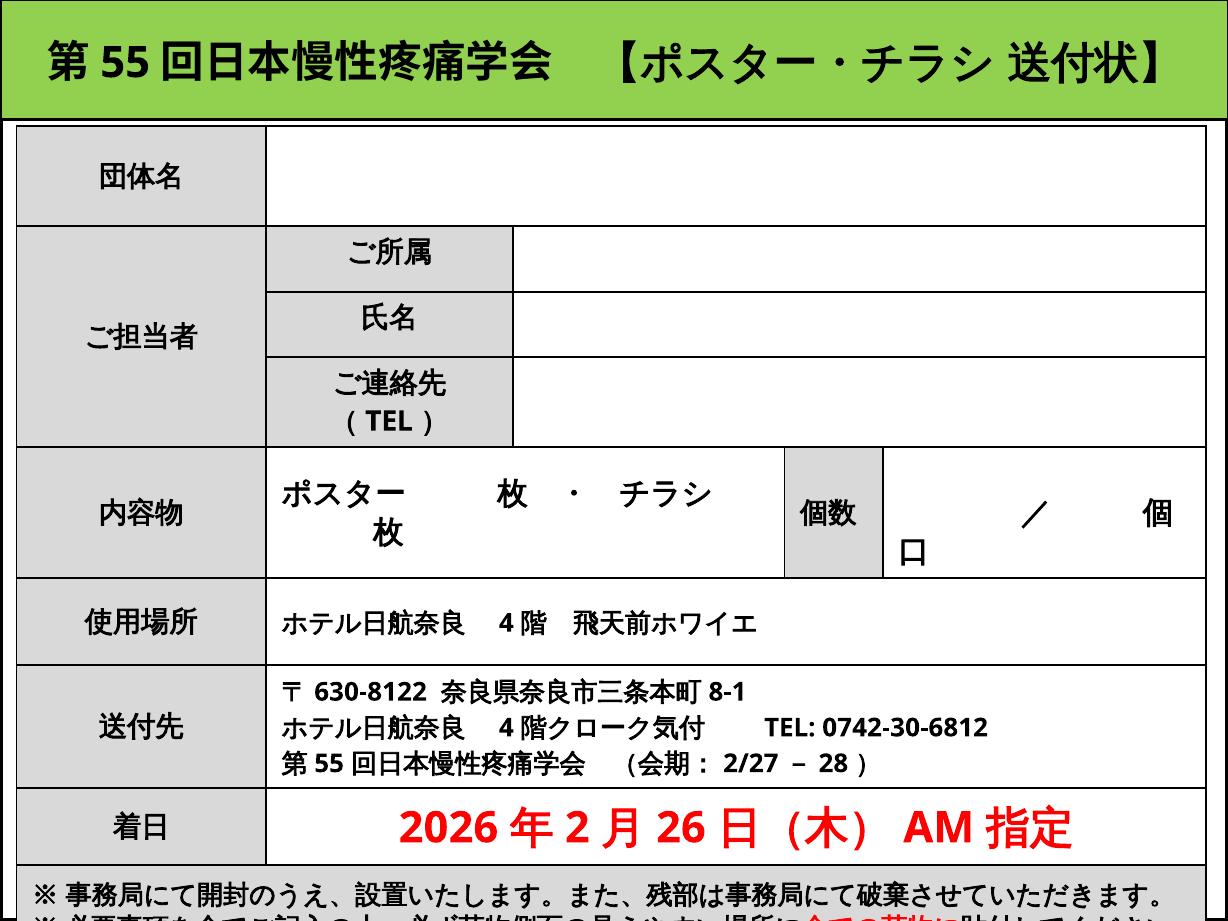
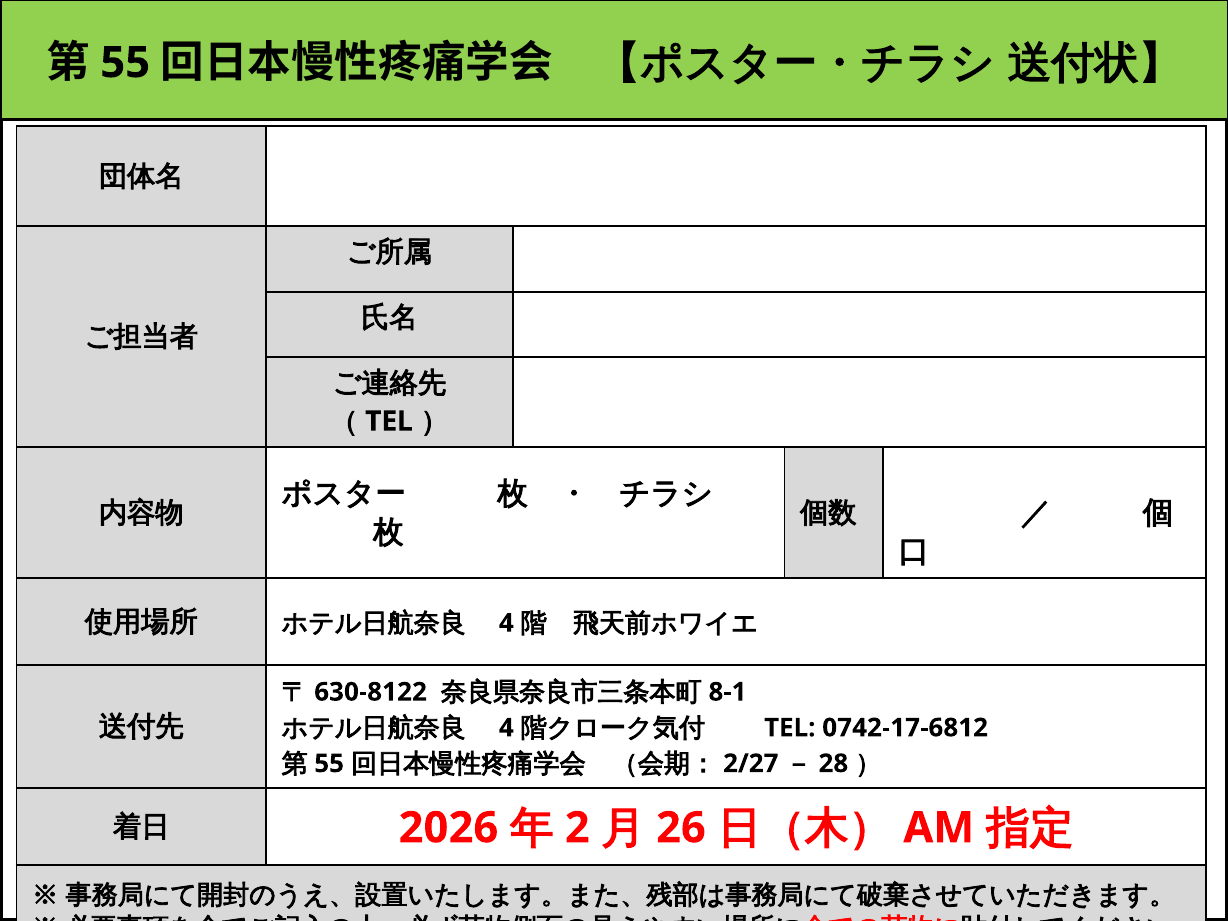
0742-30-6812: 0742-30-6812 -> 0742-17-6812 (905, 728)
